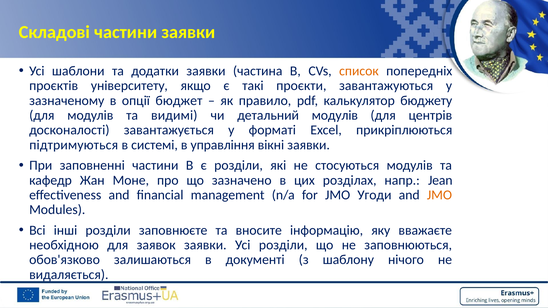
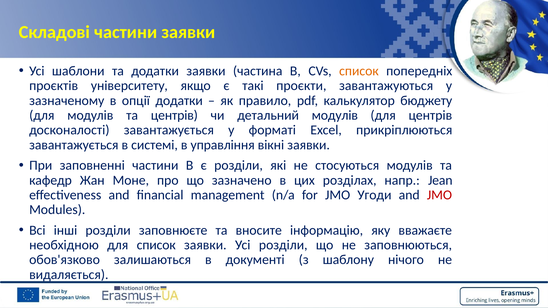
опції бюджет: бюджет -> додатки (179, 101)
та видимі: видимі -> центрів (174, 115)
підтримуються: підтримуються -> завантажується (74, 145)
JMO colour: orange -> red (439, 195)
для заявок: заявок -> список (156, 245)
